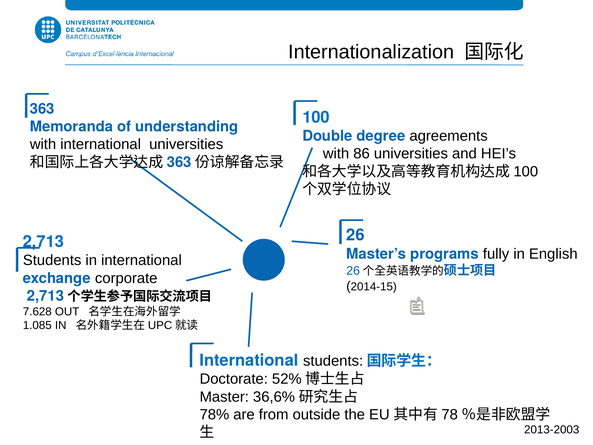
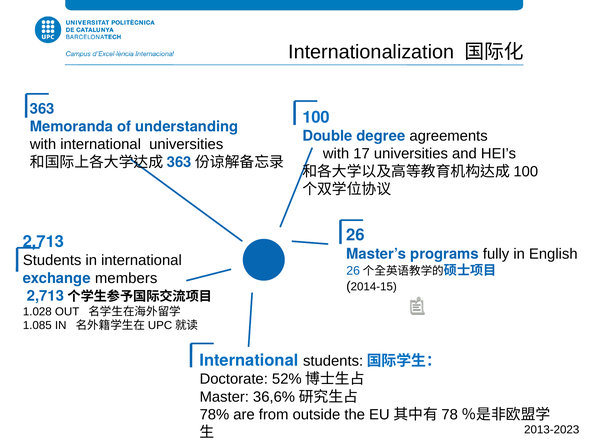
86: 86 -> 17 (362, 154)
corporate: corporate -> members (126, 278)
7.628: 7.628 -> 1.028 (37, 311)
2013-2003: 2013-2003 -> 2013-2023 (552, 429)
